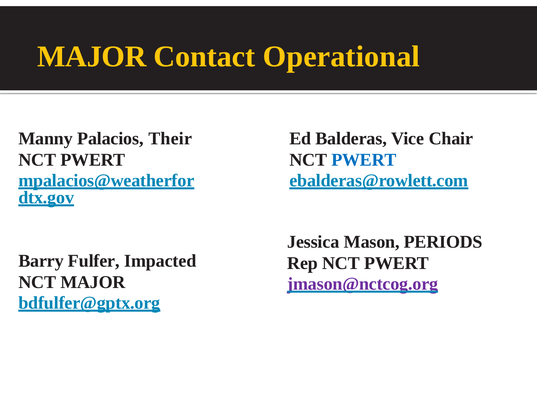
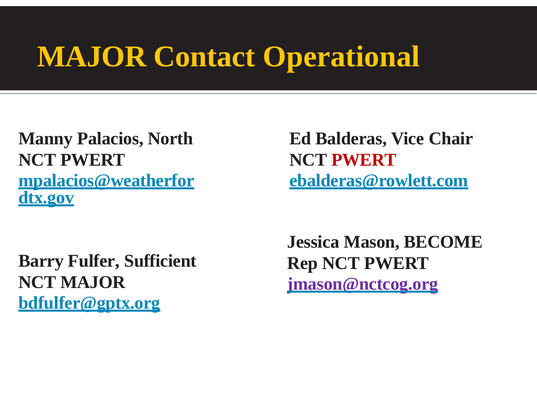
Their: Their -> North (170, 139)
PWERT colour: blue -> red (364, 160)
PERIODS: PERIODS -> BECOME (443, 242)
Impacted: Impacted -> Sufficient (160, 261)
